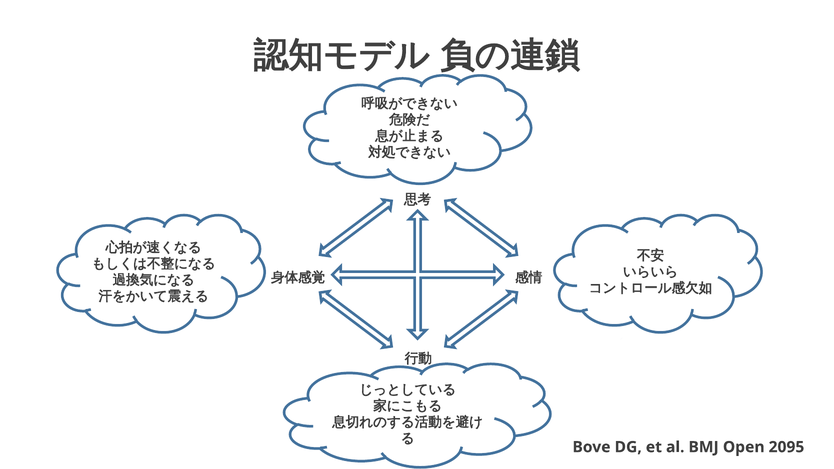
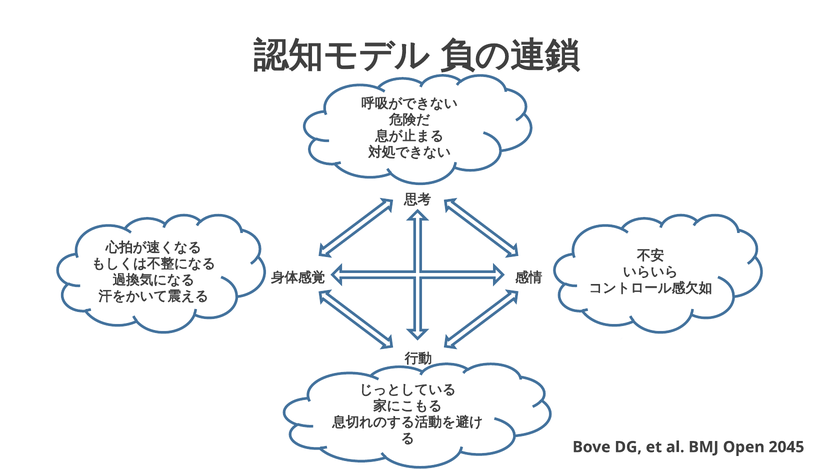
2095: 2095 -> 2045 (786, 447)
